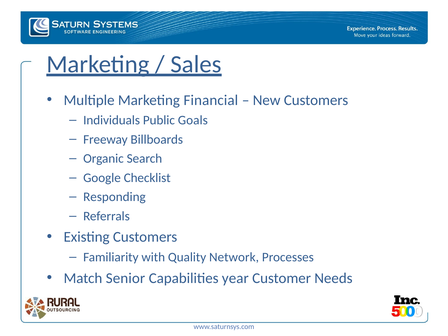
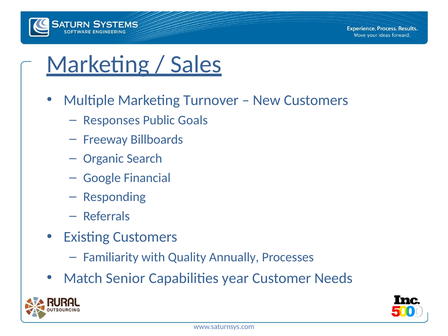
Financial: Financial -> Turnover (211, 100)
Individuals: Individuals -> Responses (112, 120)
Checklist: Checklist -> Financial (147, 178)
Network: Network -> Annually (234, 257)
